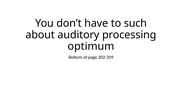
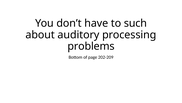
optimum: optimum -> problems (91, 46)
